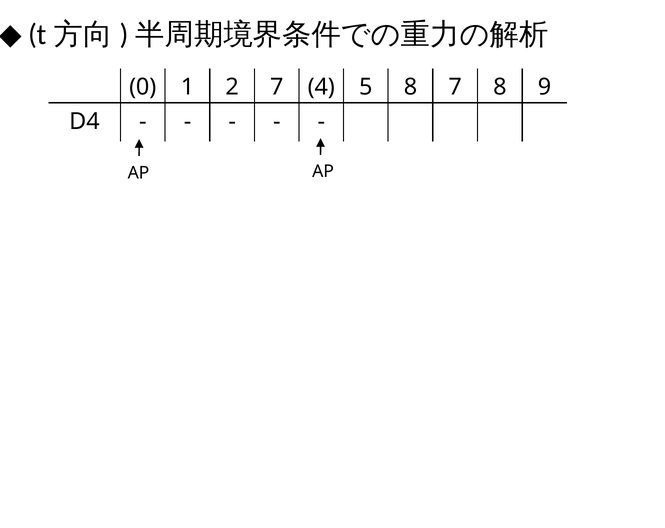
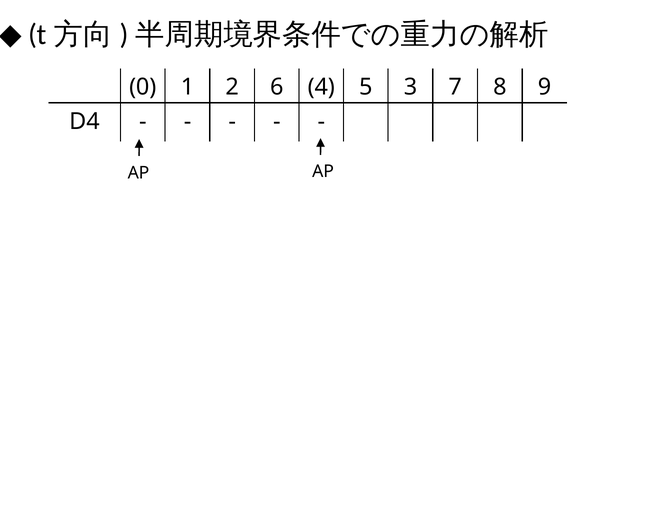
2 7: 7 -> 6 (277, 87)
5 8: 8 -> 3 (410, 87)
